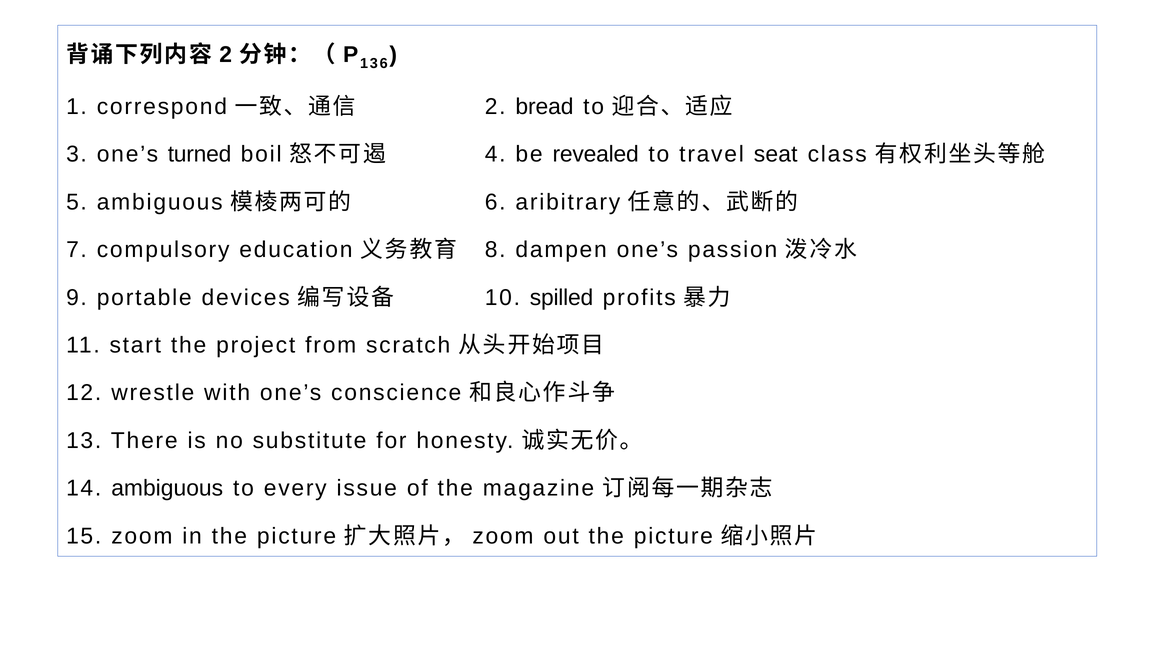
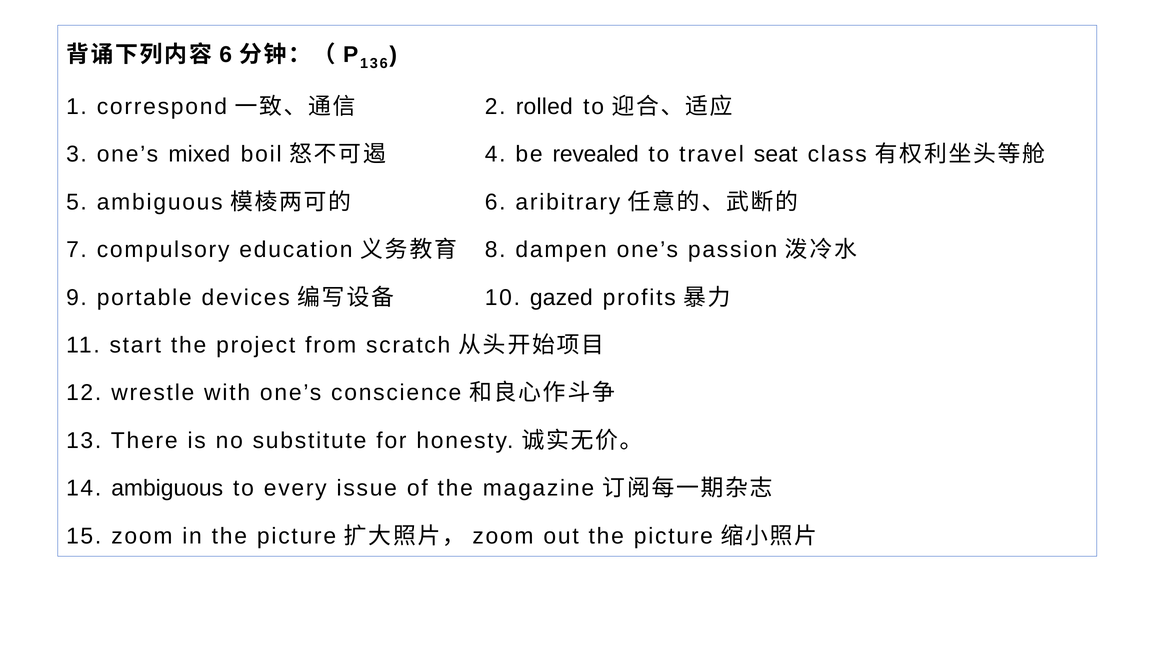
2: 2 -> 6 (226, 54)
bread: bread -> rolled (544, 107)
turned: turned -> mixed (199, 154)
spilled: spilled -> gazed (561, 297)
